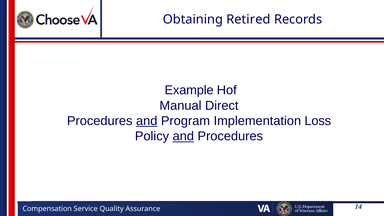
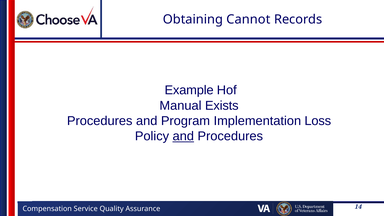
Retired: Retired -> Cannot (248, 19)
Direct: Direct -> Exists (222, 106)
and underline: present -> none (147, 121)
